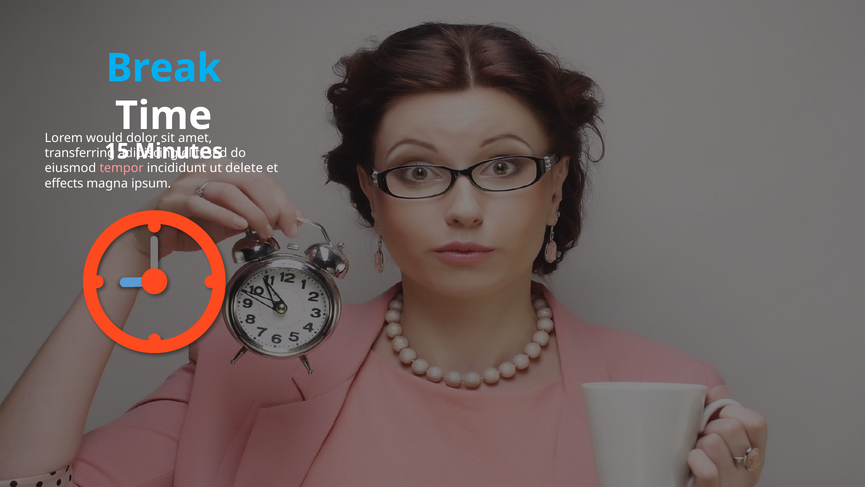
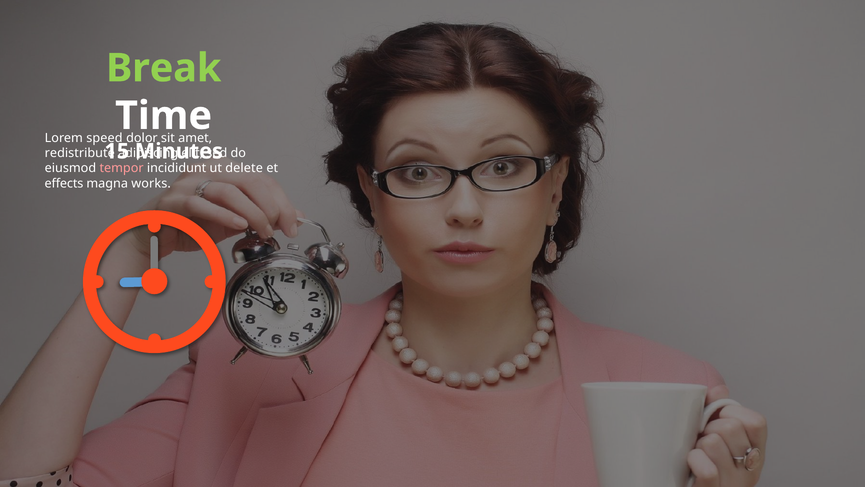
Break colour: light blue -> light green (164, 68)
would: would -> speed (104, 138)
transferring: transferring -> redistribute (80, 153)
ipsum: ipsum -> works (151, 183)
